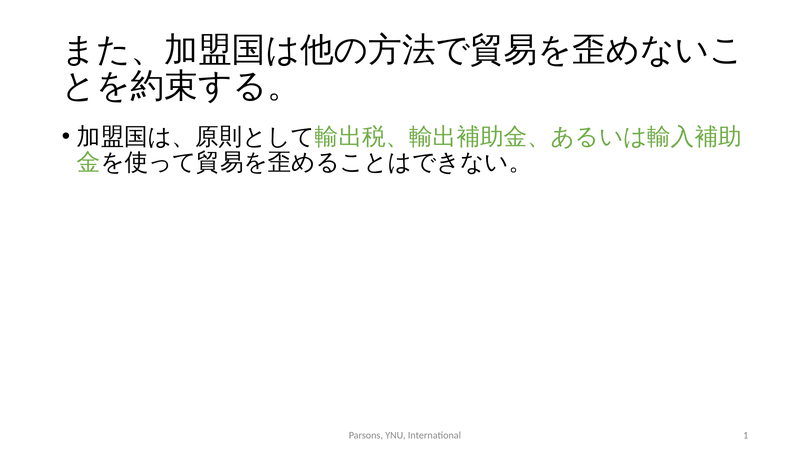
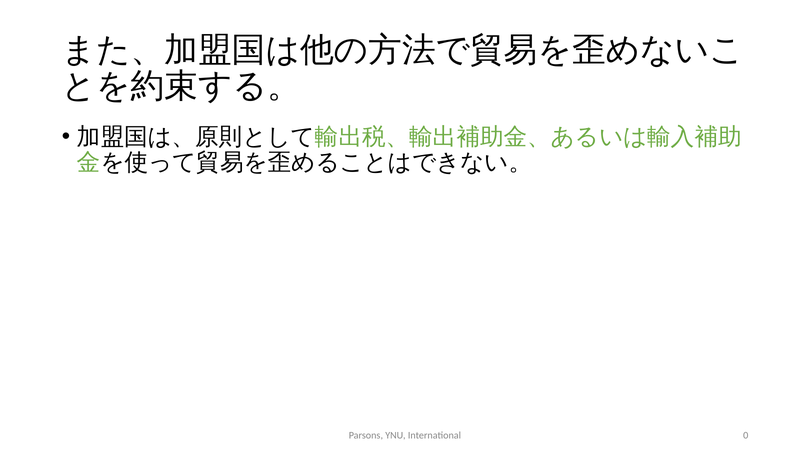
1: 1 -> 0 (746, 435)
